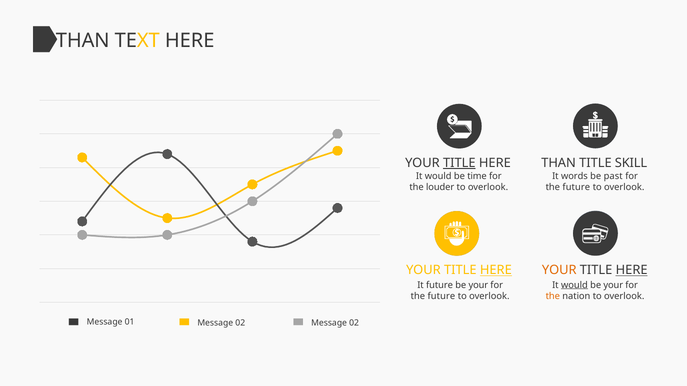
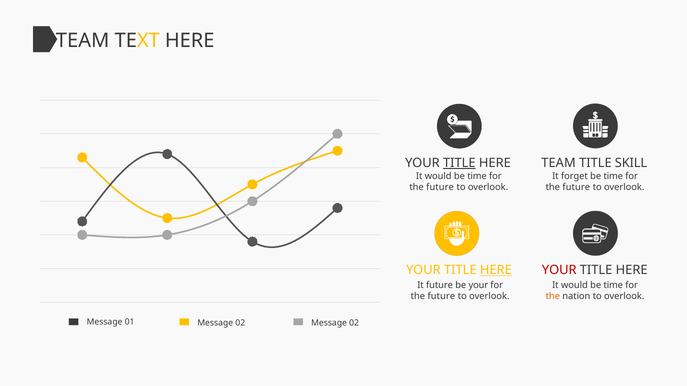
THAN: THAN -> TEAM (83, 40)
THAN: THAN -> TEAM (558, 163)
words: words -> forget (574, 176)
past: past -> time (613, 176)
louder: louder -> future (440, 188)
YOUR colour: orange -> red (559, 271)
HERE underline: present -> none (632, 271)
would underline: present -> none (574, 285)
your: your -> time (613, 285)
